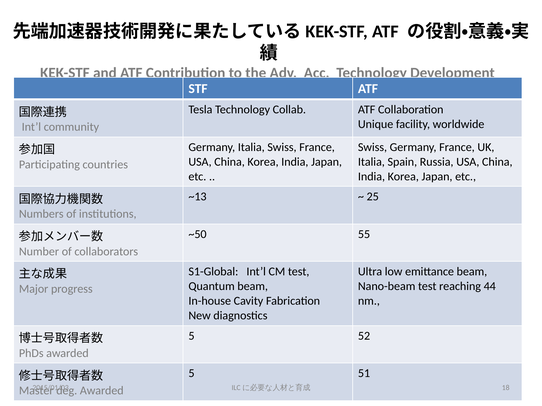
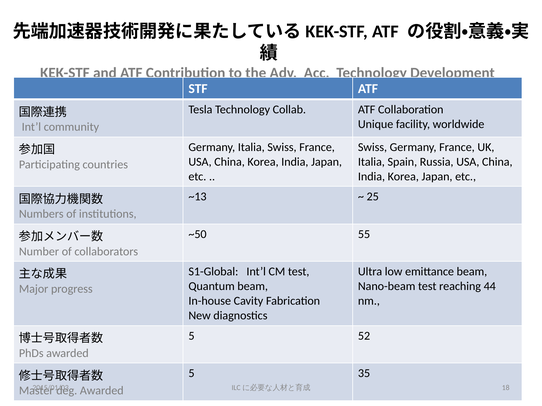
51: 51 -> 35 (364, 374)
